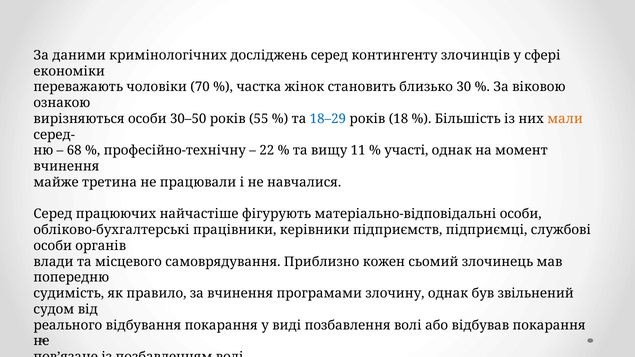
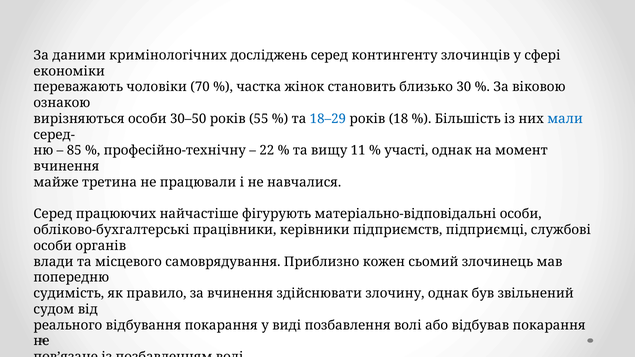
мали colour: orange -> blue (565, 119)
68: 68 -> 85 (74, 151)
програмами: програмами -> здійснювати (319, 294)
